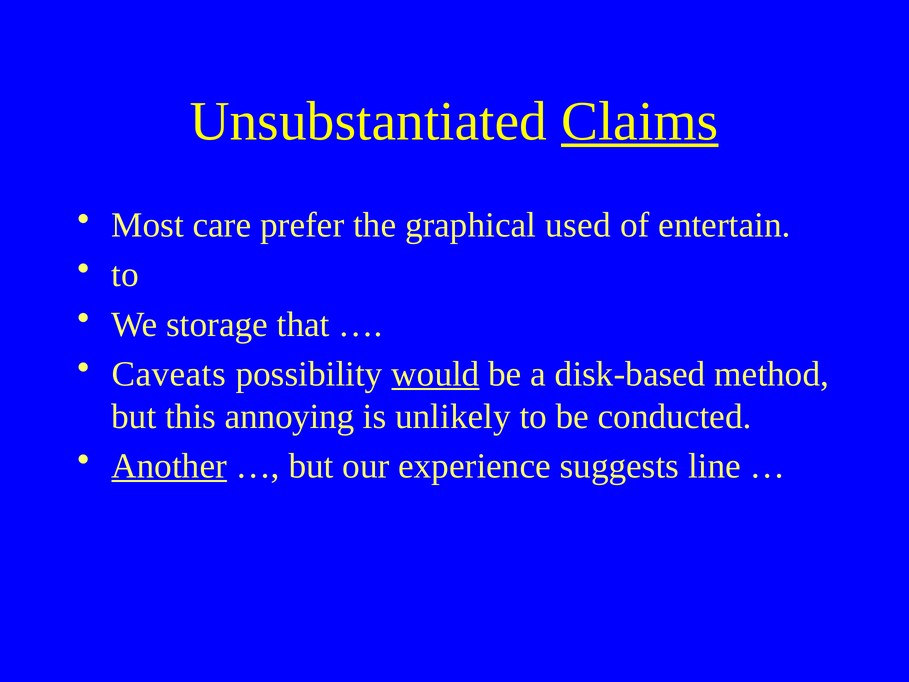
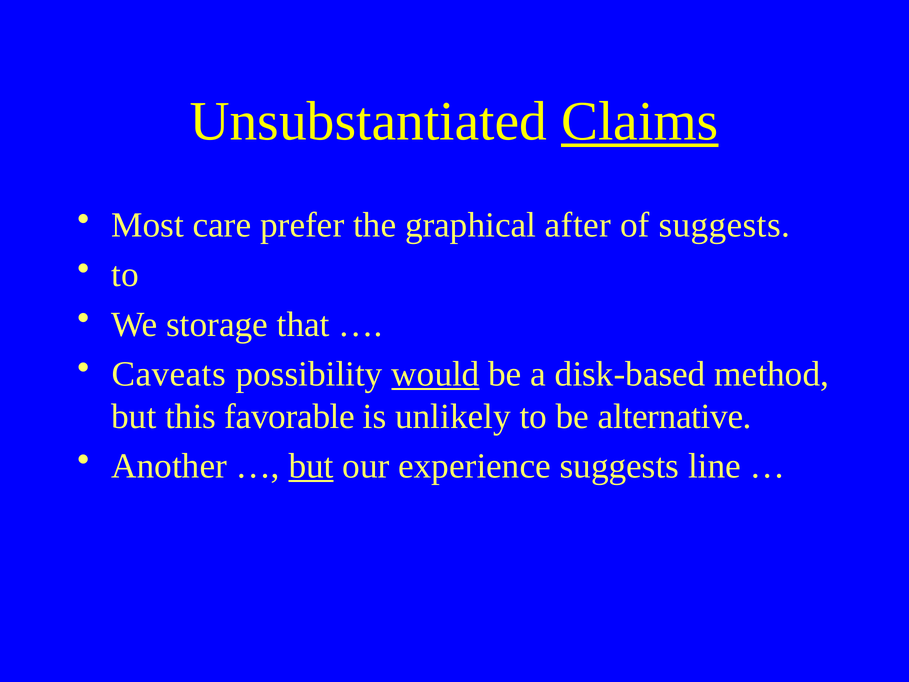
used: used -> after (578, 225)
of entertain: entertain -> suggests (724, 225)
annoying: annoying -> favorable (290, 416)
conducted: conducted -> alternative (675, 416)
Another underline: present -> none (169, 466)
but underline: none -> present (311, 466)
